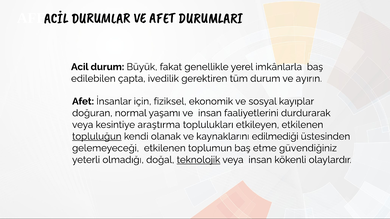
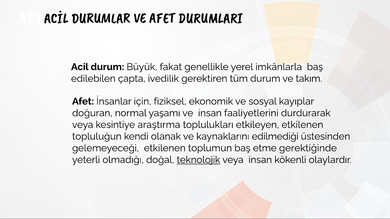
ayırın: ayırın -> takım (309, 79)
topluluğun underline: present -> none (97, 137)
güvendiğiniz: güvendiğiniz -> gerektiğinde (308, 148)
